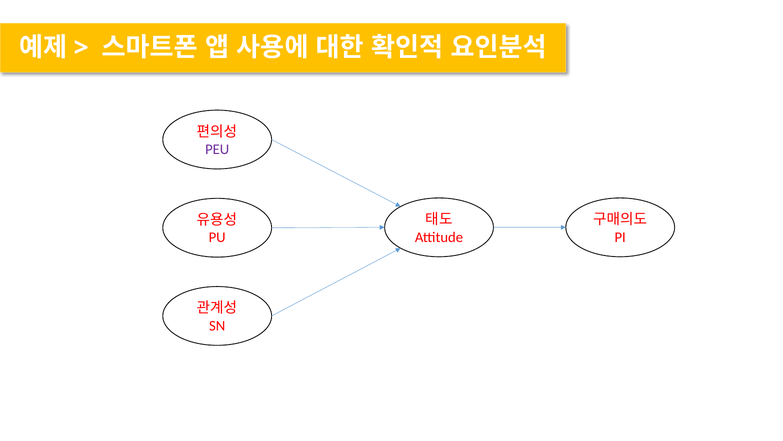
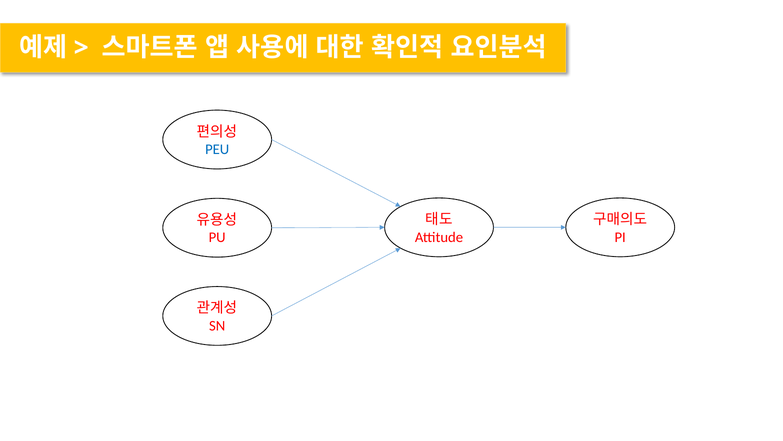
PEU colour: purple -> blue (217, 149)
